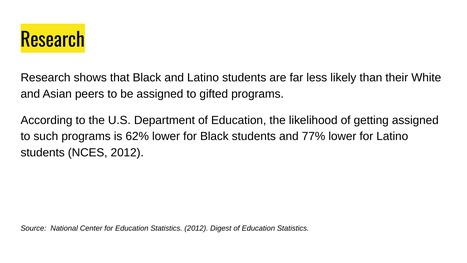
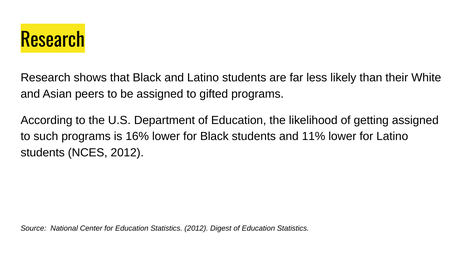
62%: 62% -> 16% (137, 136)
77%: 77% -> 11% (314, 136)
